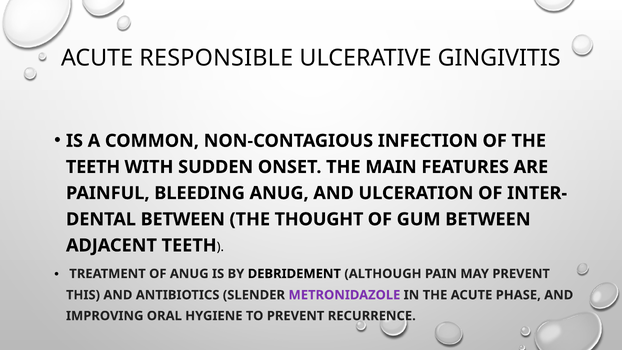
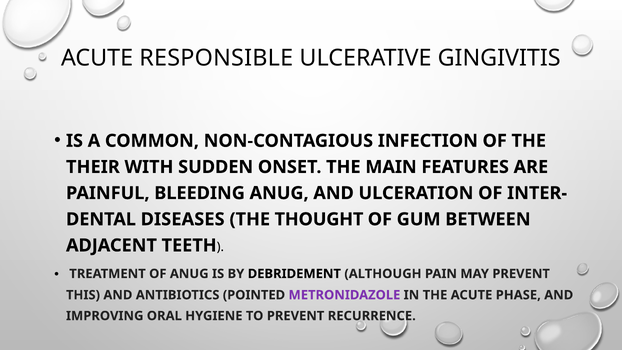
TEETH: TEETH -> THEIR (93, 167)
BETWEEN: BETWEEN -> DISEASES (183, 219)
SLENDER: SLENDER -> POINTED (254, 295)
